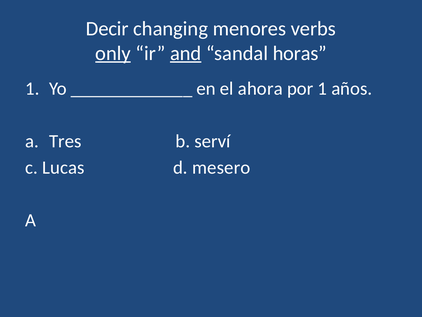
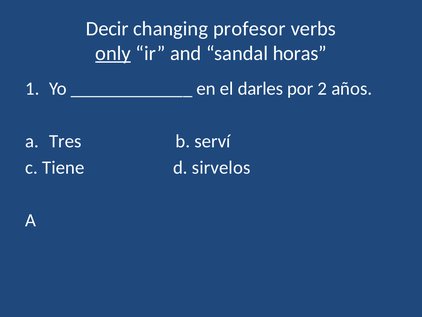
menores: menores -> profesor (249, 29)
and underline: present -> none (186, 53)
ahora: ahora -> darles (260, 89)
por 1: 1 -> 2 (322, 89)
Lucas: Lucas -> Tiene (63, 167)
mesero: mesero -> sirvelos (221, 167)
